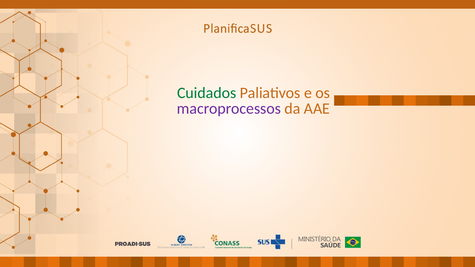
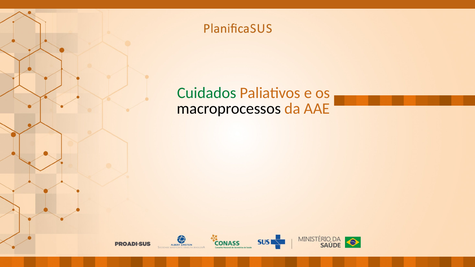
macroprocessos colour: purple -> black (229, 109)
